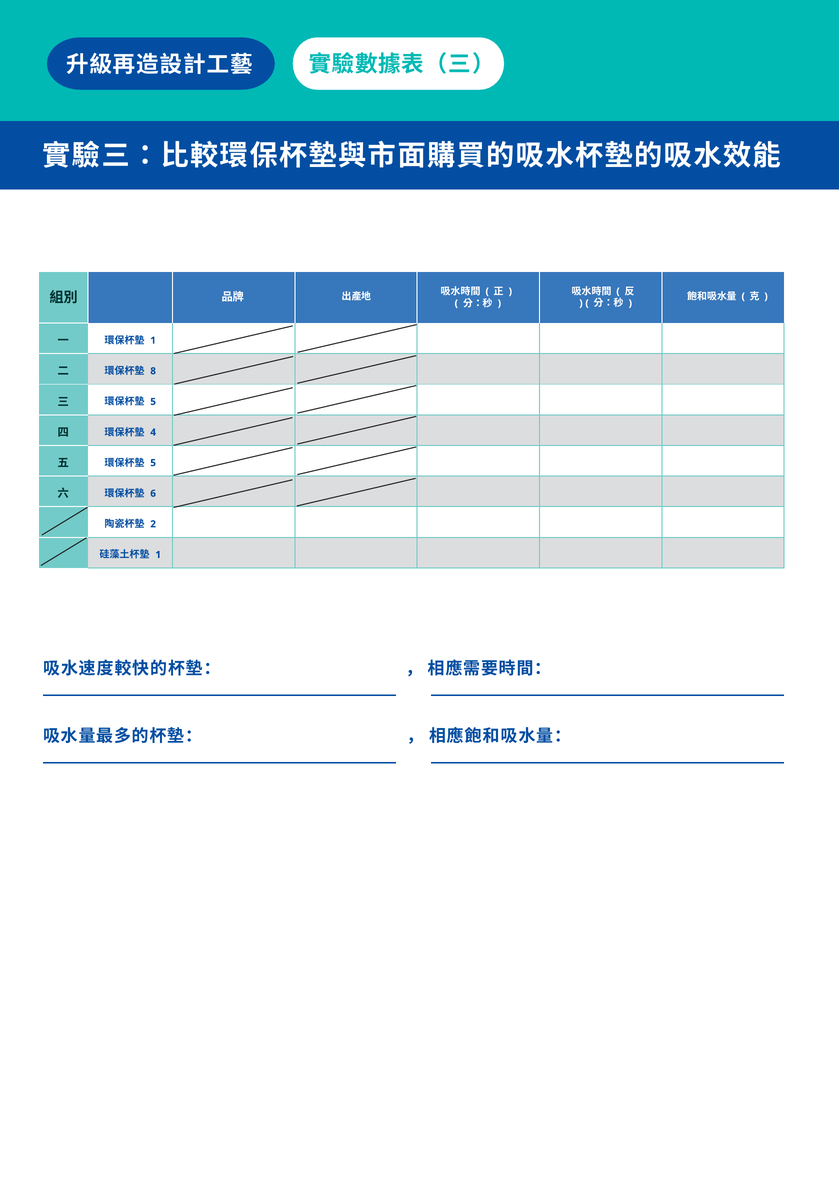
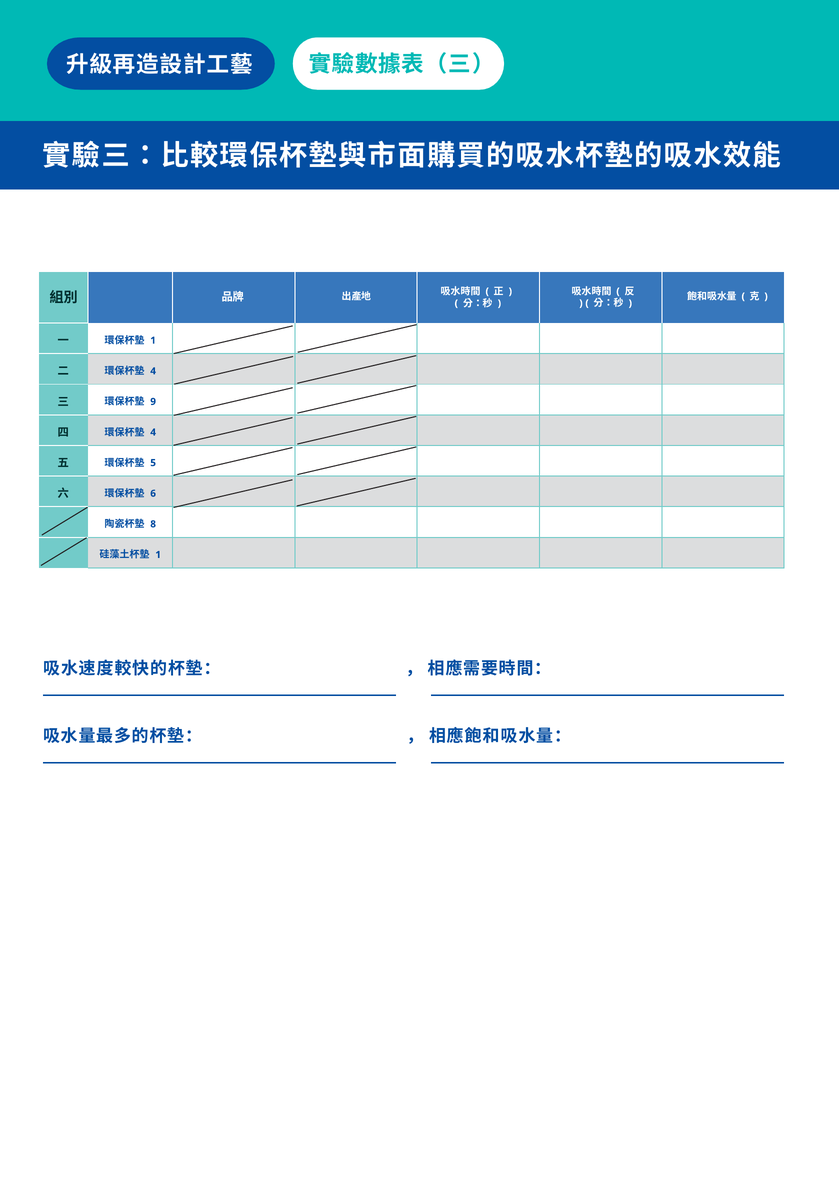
8: 8 -> 4 (153, 371)
5: 5 -> 9 (153, 402)
2: 2 -> 8 (153, 524)
